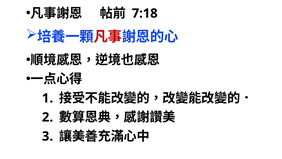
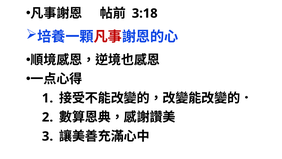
7:18: 7:18 -> 3:18 (145, 13)
